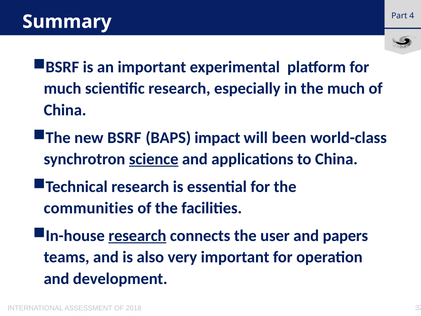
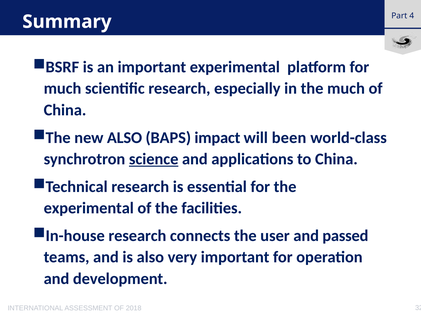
new BSRF: BSRF -> ALSO (125, 137)
communities: communities -> experimental (89, 208)
research underline: present -> none (137, 235)
papers: papers -> passed (345, 235)
